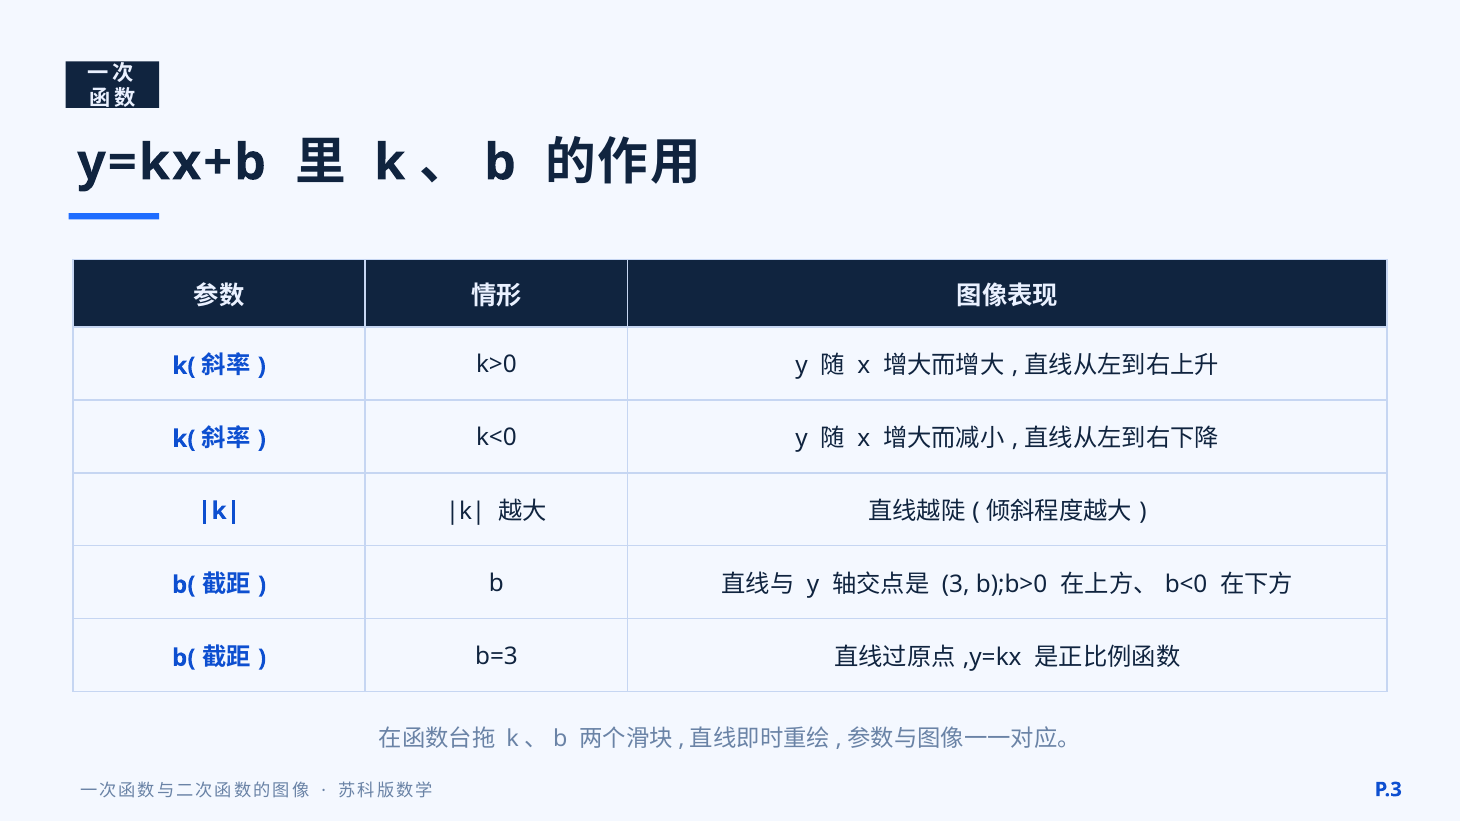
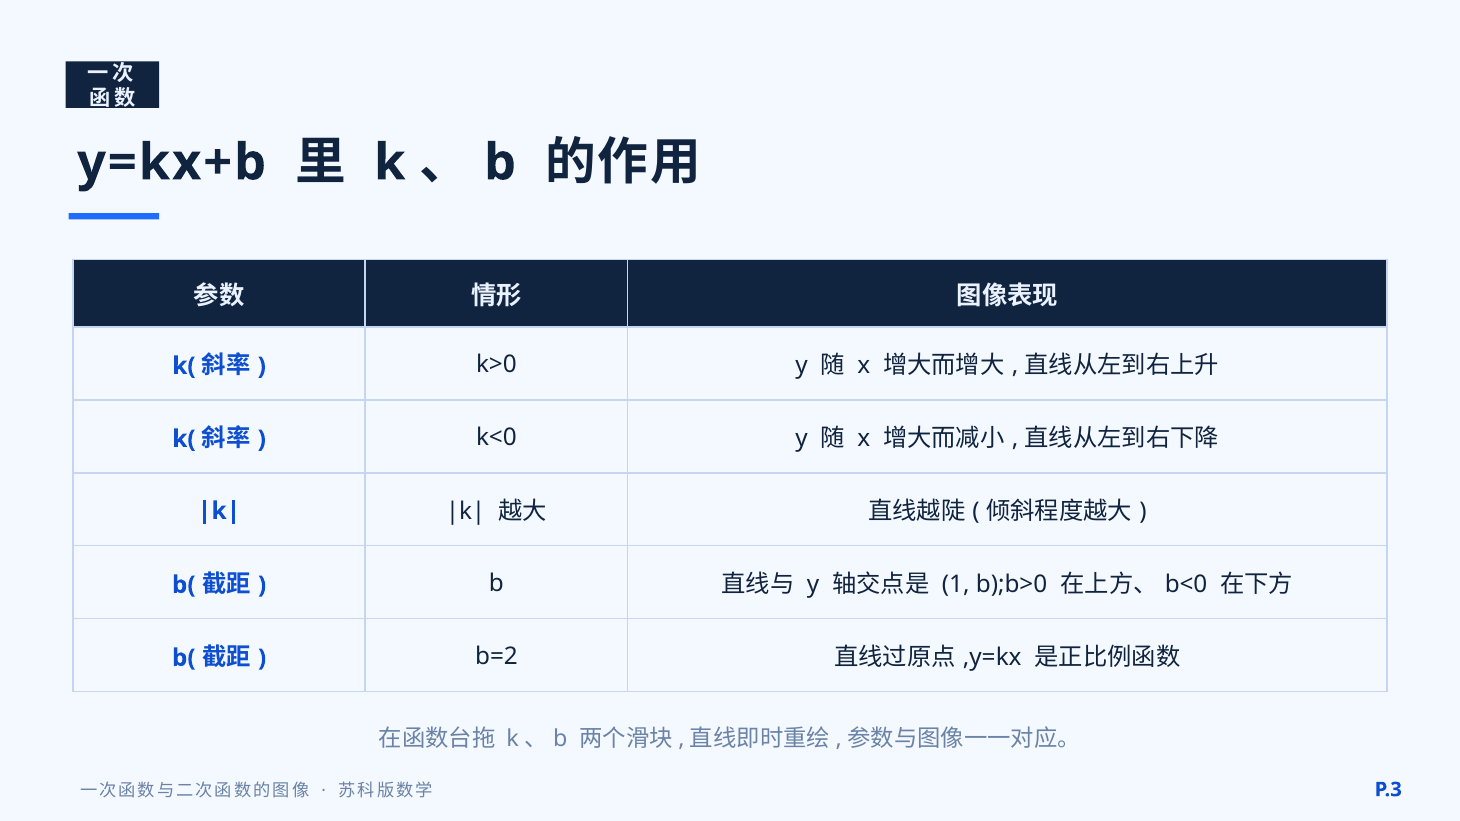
3: 3 -> 1 (956, 585)
b=3: b=3 -> b=2 (496, 657)
